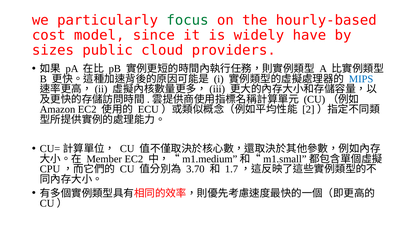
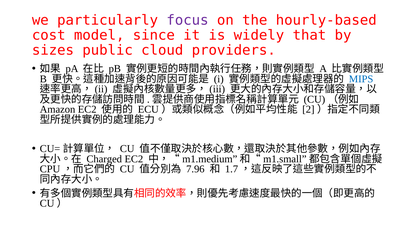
focus colour: green -> purple (187, 20)
have: have -> that (309, 35)
Member: Member -> Charged (104, 159)
3.70: 3.70 -> 7.96 (195, 170)
